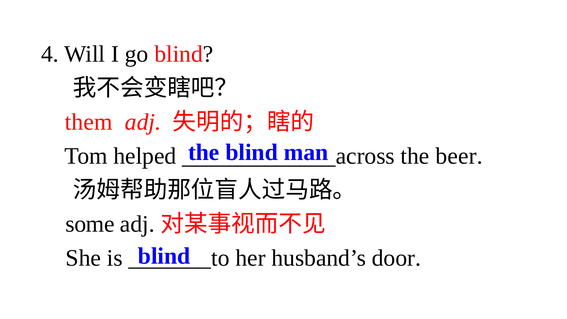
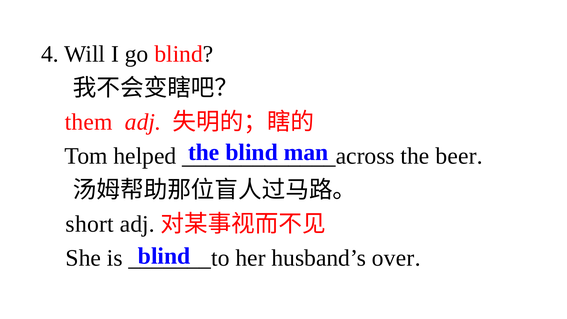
some: some -> short (90, 224)
door: door -> over (396, 258)
